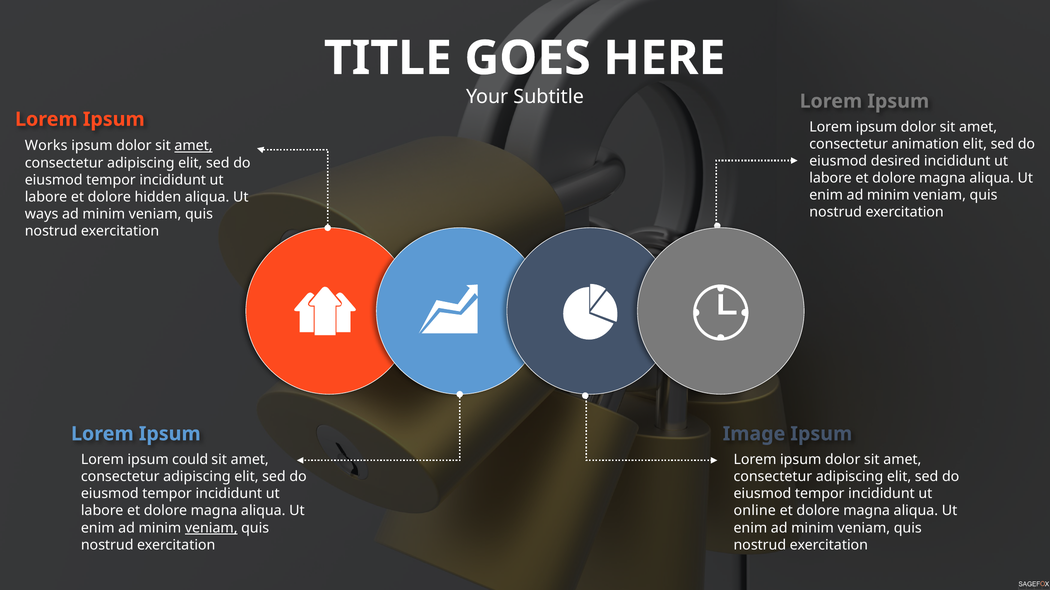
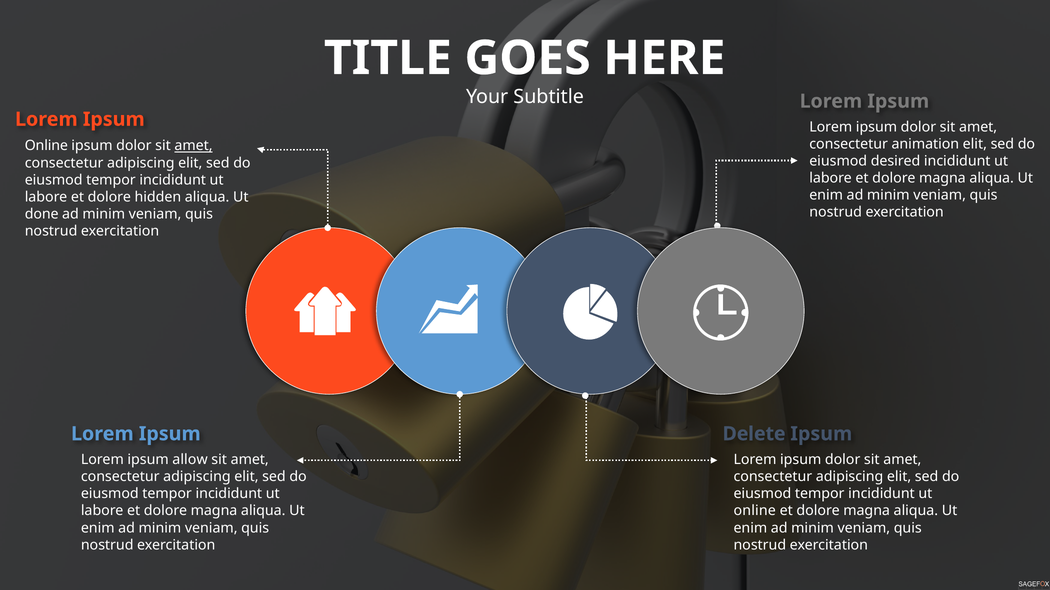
Works: Works -> Online (46, 146)
ways: ways -> done (42, 214)
Image: Image -> Delete (754, 434)
could: could -> allow (190, 460)
veniam underline: present -> none (211, 528)
